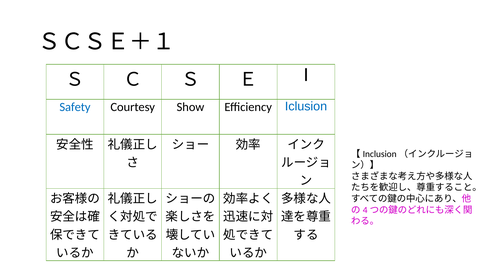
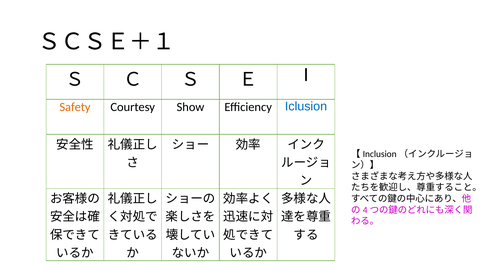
Safety colour: blue -> orange (75, 107)
